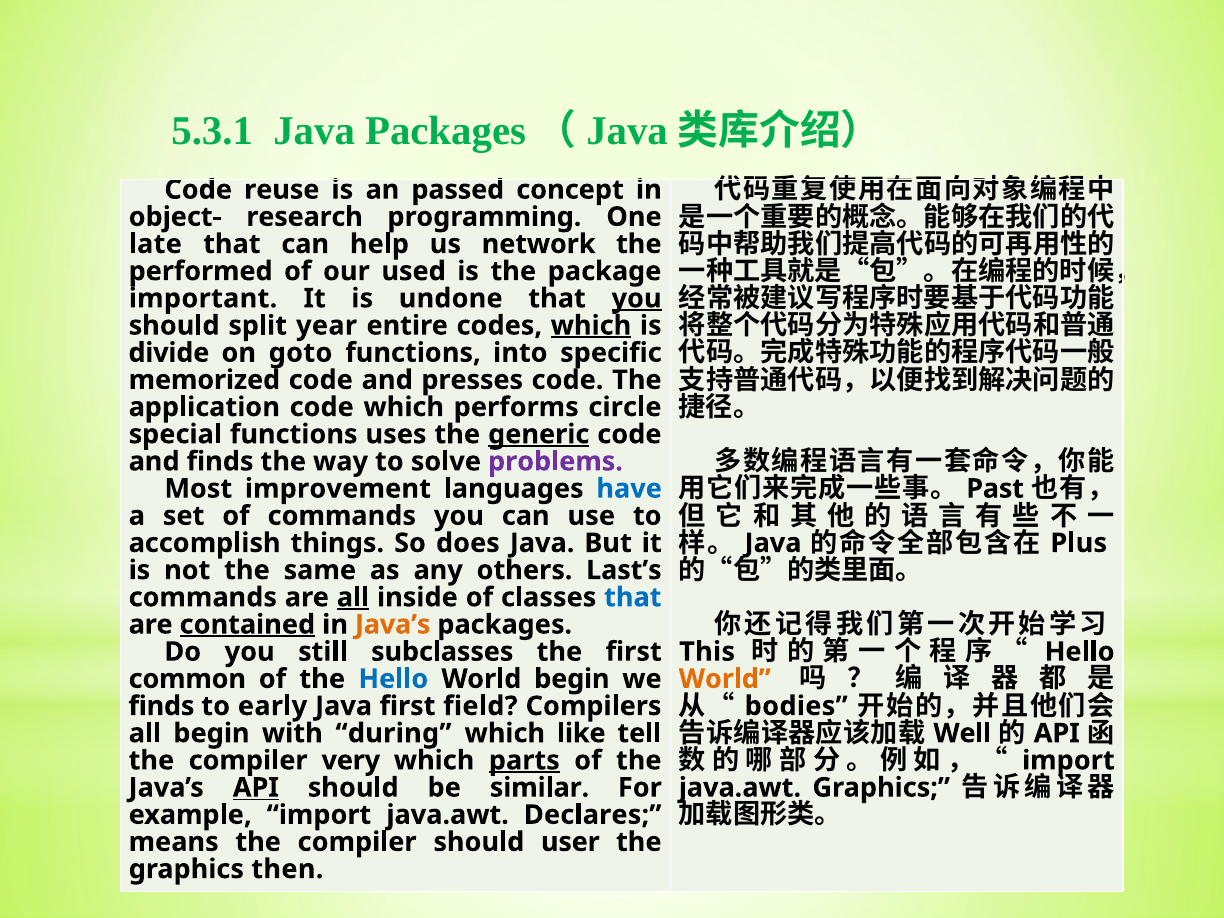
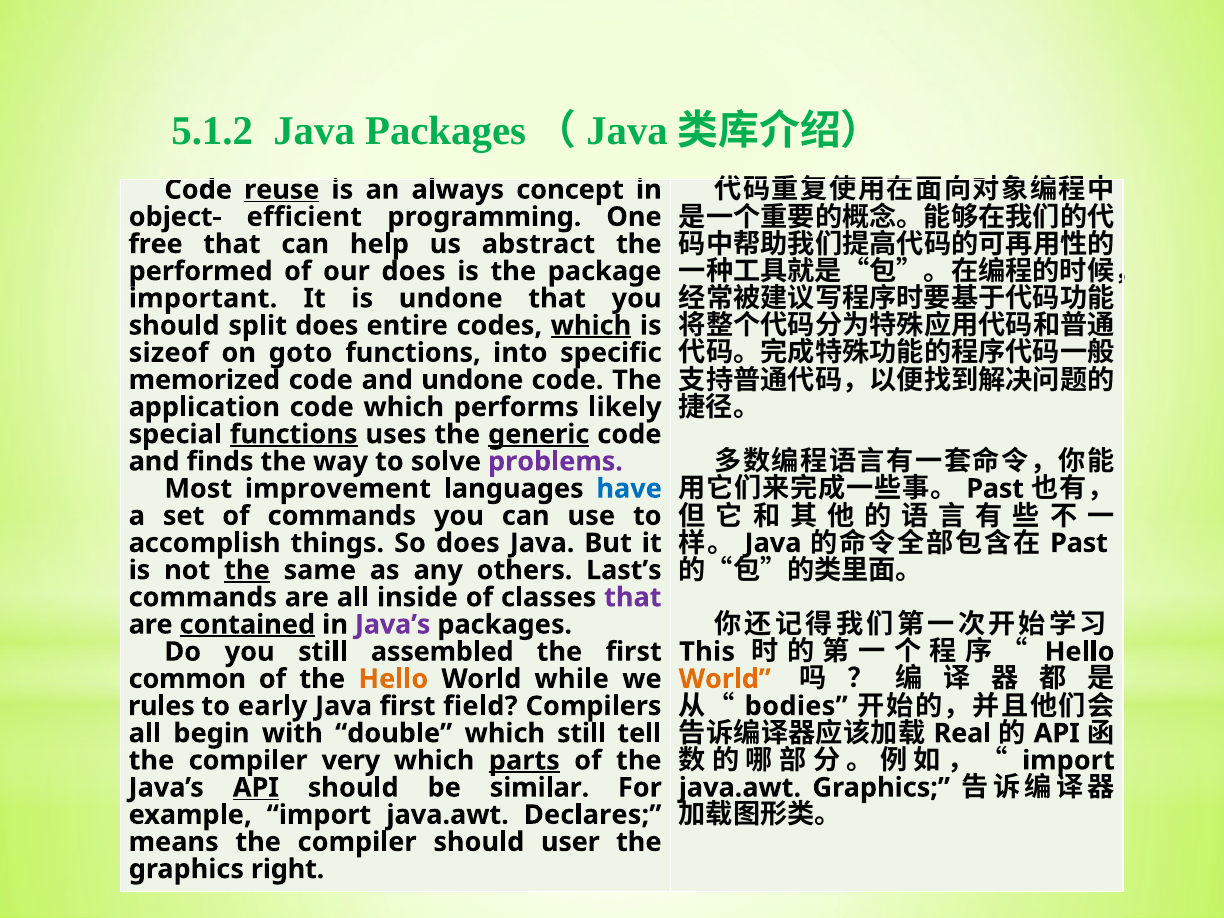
5.3.1: 5.3.1 -> 5.1.2 (212, 131)
reuse underline: none -> present (282, 190)
passed: passed -> always (458, 190)
research: research -> efficient (304, 217)
late: late -> free (156, 244)
network: network -> abstract (538, 244)
our used: used -> does (414, 271)
you underline: present -> none (637, 298)
split year: year -> does (327, 326)
divide: divide -> sizeof (169, 353)
and presses: presses -> undone (472, 380)
circle: circle -> likely (625, 407)
functions underline: none -> present (294, 434)
Plus: Plus -> Past (1079, 543)
the underline: none -> present (247, 570)
all underline: present -> none (353, 597)
that colour: blue -> purple (633, 597)
Java’s colour: orange -> purple (393, 625)
subclasses: subclasses -> assembled (442, 652)
Hello colour: blue -> orange (393, 679)
World begin: begin -> while (572, 679)
finds: finds -> rules (161, 706)
Well: Well -> Real (962, 733)
during: during -> double (394, 733)
which like: like -> still (581, 733)
then: then -> right (288, 869)
